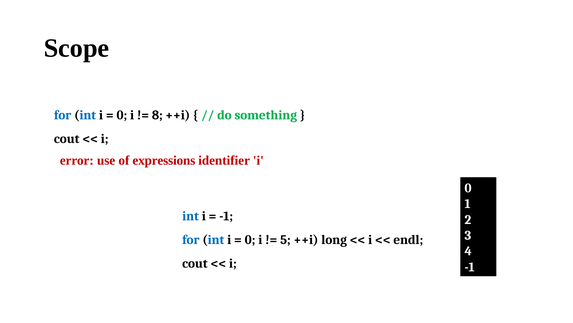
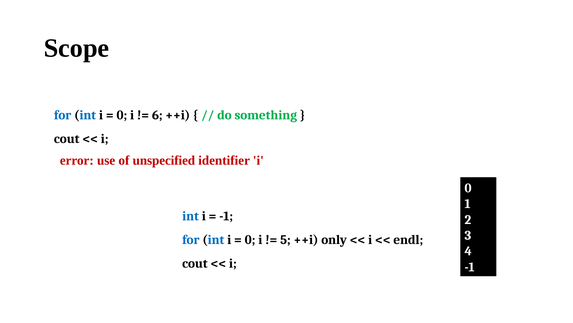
8: 8 -> 6 (157, 115)
expressions: expressions -> unspecified (164, 160)
long: long -> only (334, 239)
